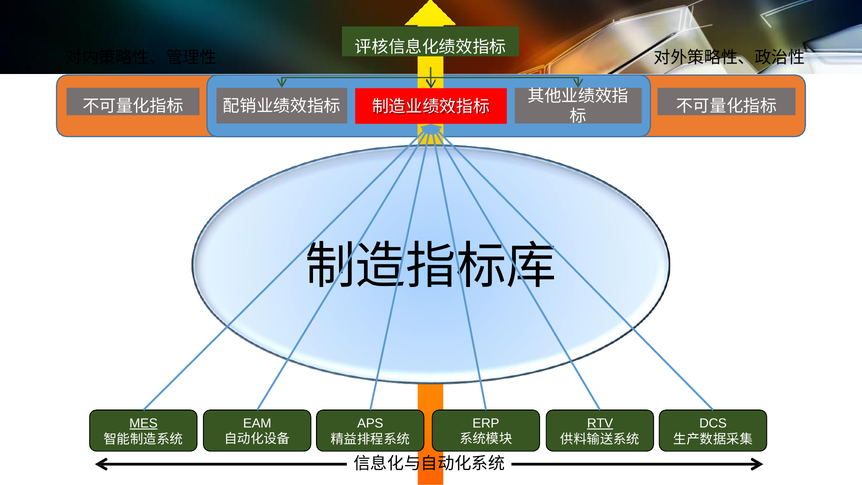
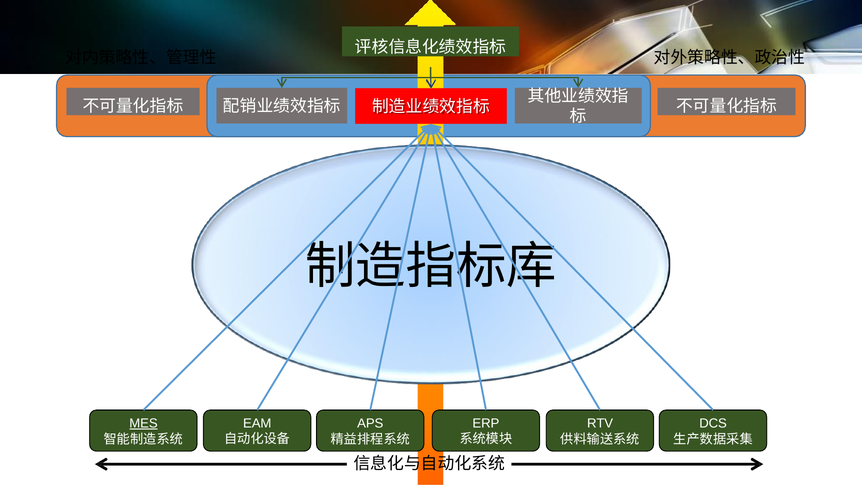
RTV underline: present -> none (600, 423)
